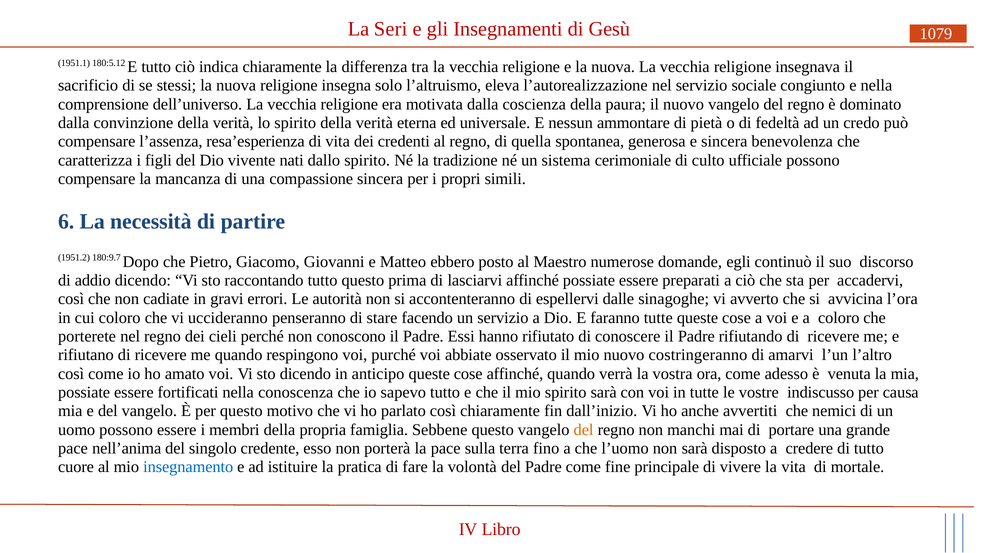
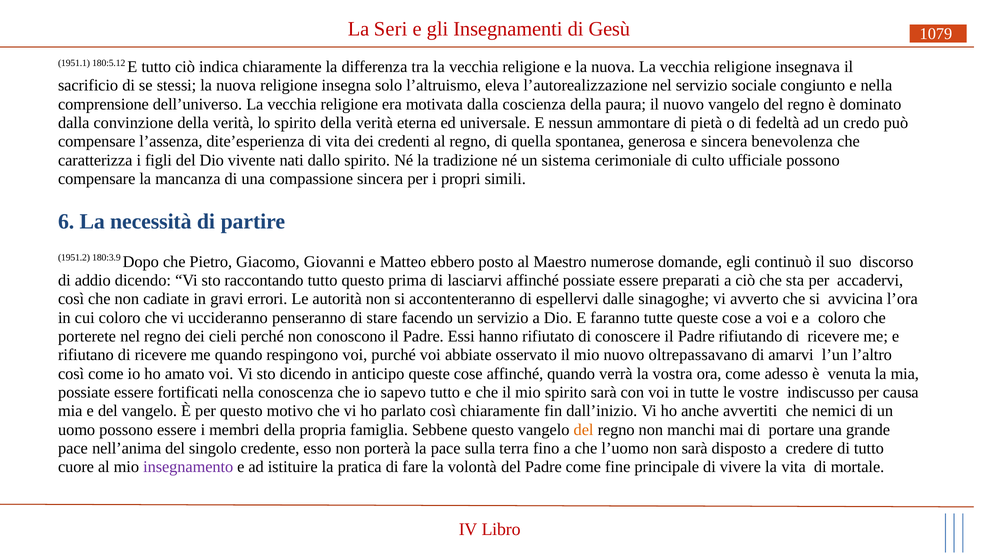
resa’esperienza: resa’esperienza -> dite’esperienza (255, 142)
180:9.7: 180:9.7 -> 180:3.9 (106, 258)
costringeranno: costringeranno -> oltrepassavano (698, 355)
insegnamento colour: blue -> purple (188, 467)
